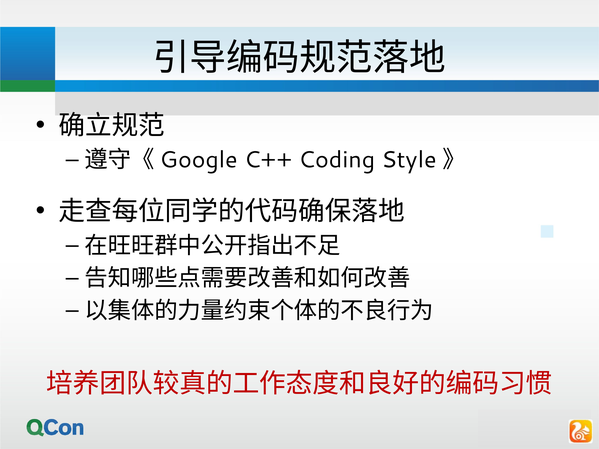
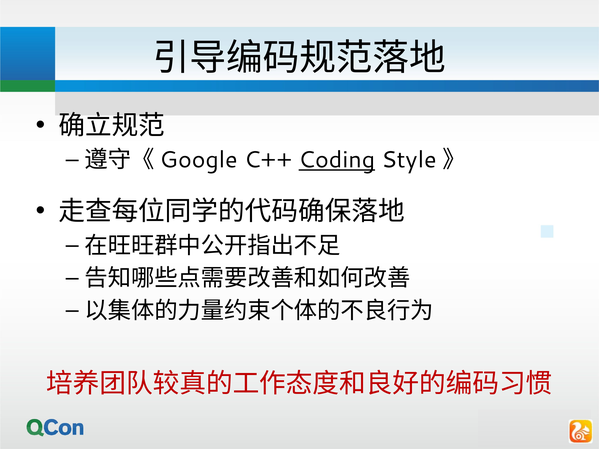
Coding underline: none -> present (337, 160)
